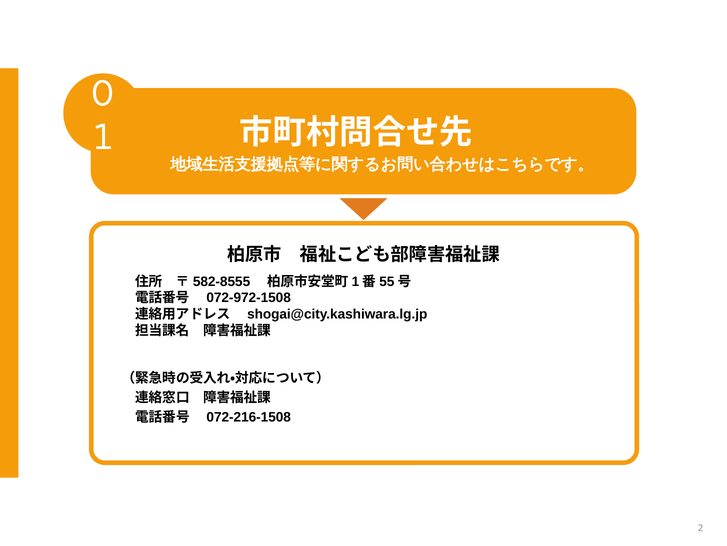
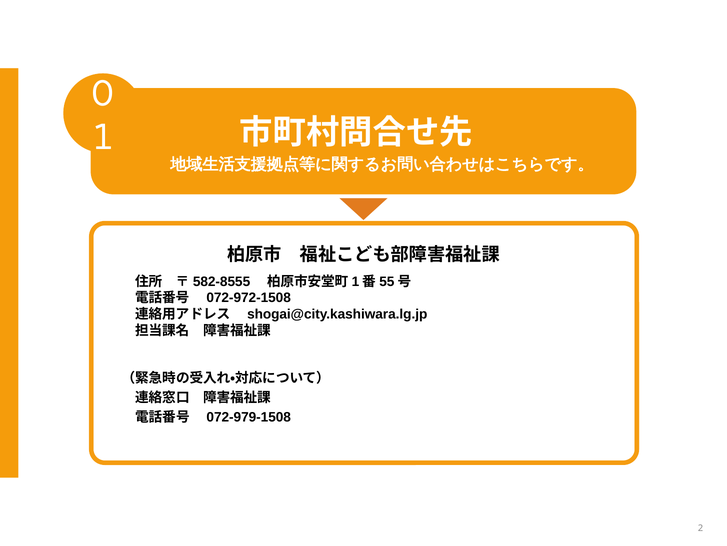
072-216-1508: 072-216-1508 -> 072-979-1508 (249, 417)
